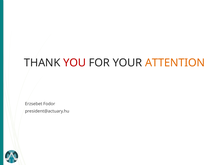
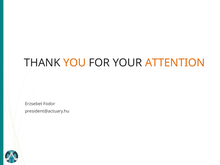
YOU colour: red -> orange (75, 63)
